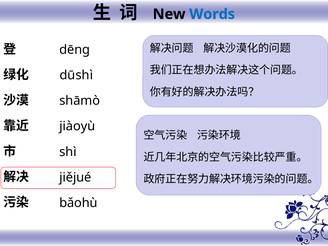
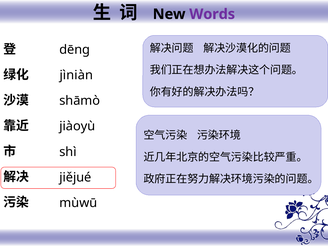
Words colour: blue -> purple (212, 14)
dūshì: dūshì -> jìniàn (76, 75)
bǎohù: bǎohù -> mùwū (78, 203)
